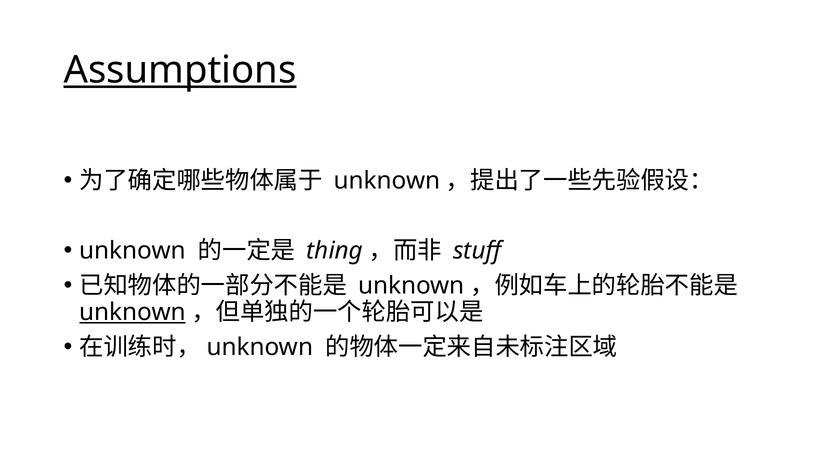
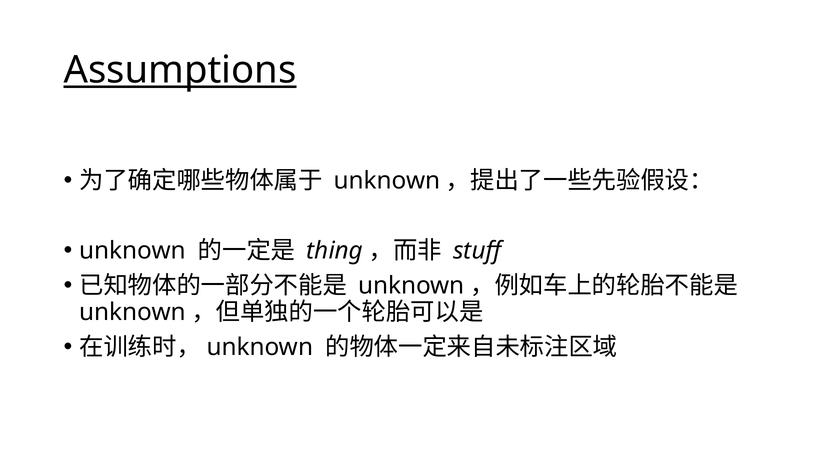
unknown underline: present -> none (133, 312)
